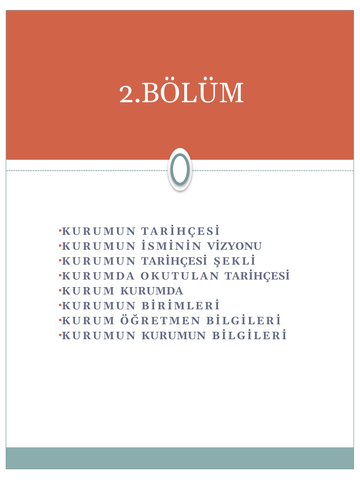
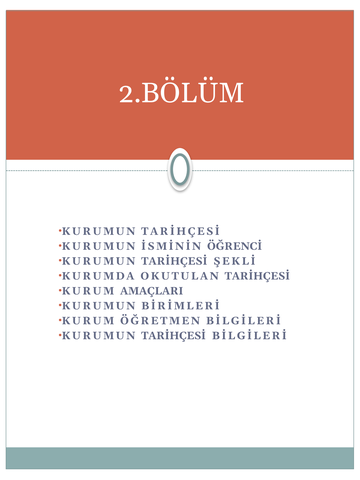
VİZYONU: VİZYONU -> ÖĞRENCİ (235, 246)
KURUM KURUMDA: KURUMDA -> AMAÇLARI (152, 291)
KURUMUN: KURUMUN -> TARİHÇESİ (174, 336)
